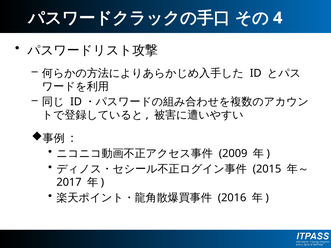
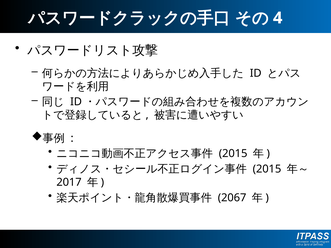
2009: 2009 -> 2015 (233, 154)
2016: 2016 -> 2067 (232, 198)
